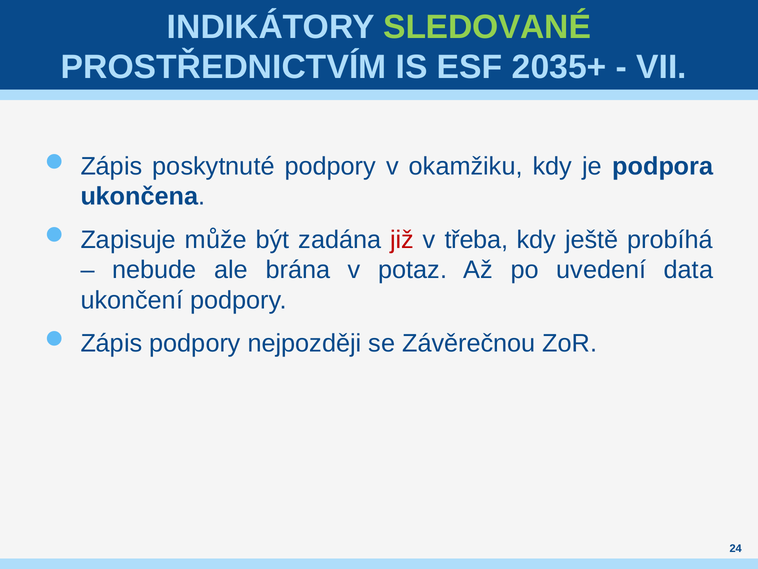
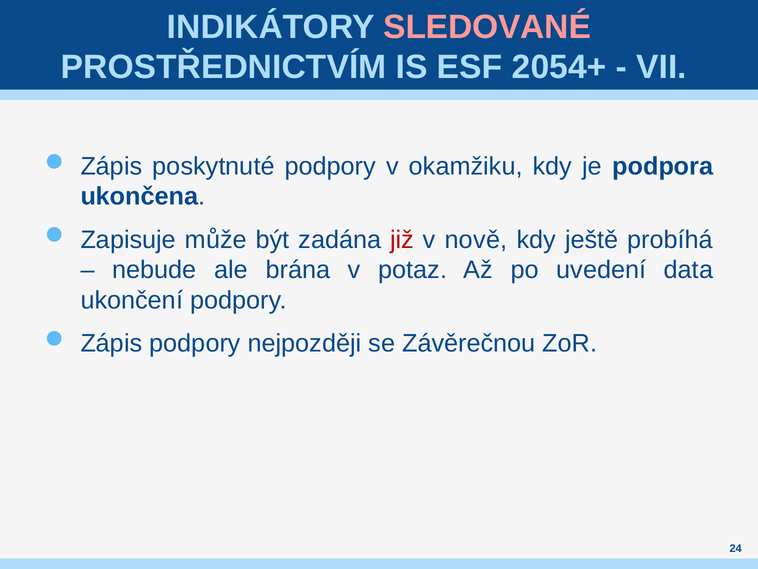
SLEDOVANÉ colour: light green -> pink (487, 27)
2035+: 2035+ -> 2054+ (559, 67)
třeba: třeba -> nově (476, 239)
